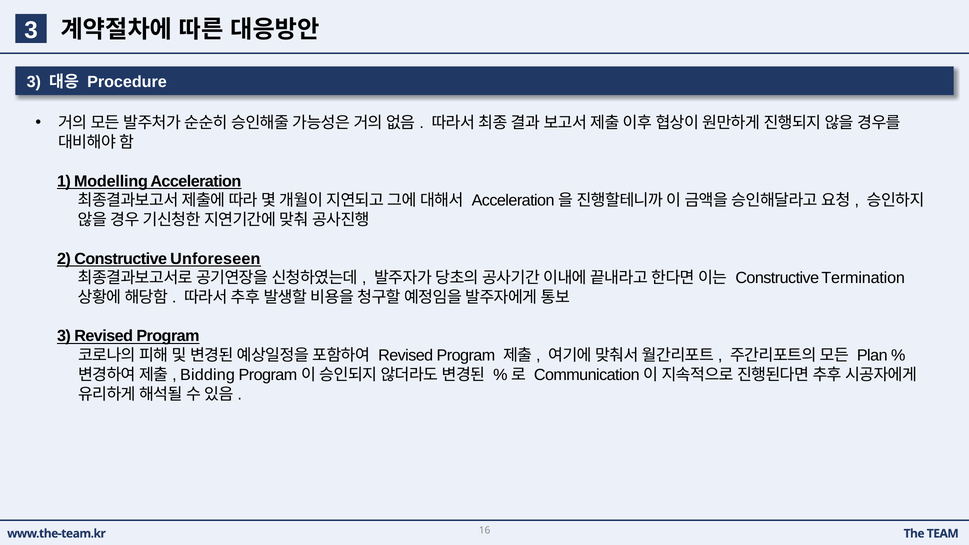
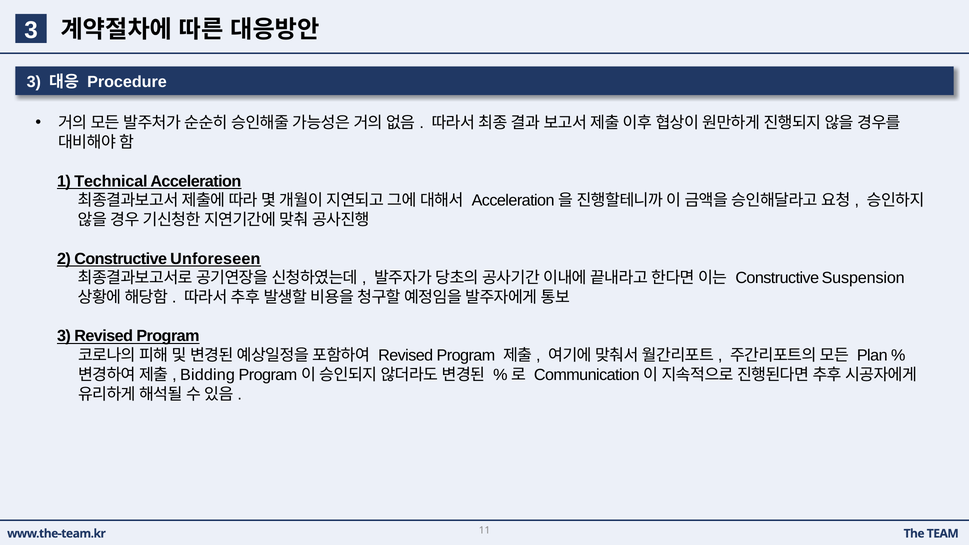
Modelling: Modelling -> Technical (111, 181)
Termination: Termination -> Suspension (863, 278)
16: 16 -> 11 (485, 531)
